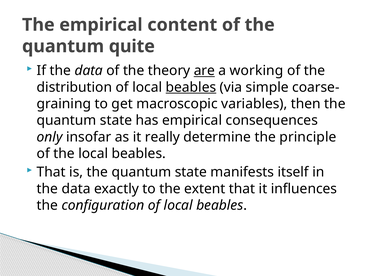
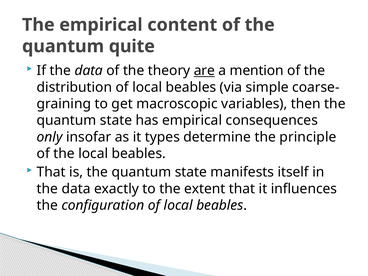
working: working -> mention (257, 71)
beables underline: present -> none (191, 87)
really: really -> types (162, 137)
